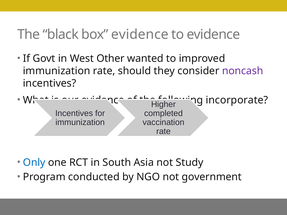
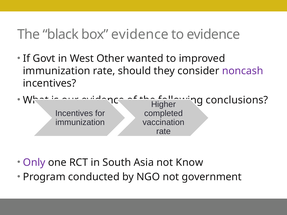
incorporate: incorporate -> conclusions (237, 100)
Only colour: blue -> purple (34, 163)
Study: Study -> Know (190, 163)
